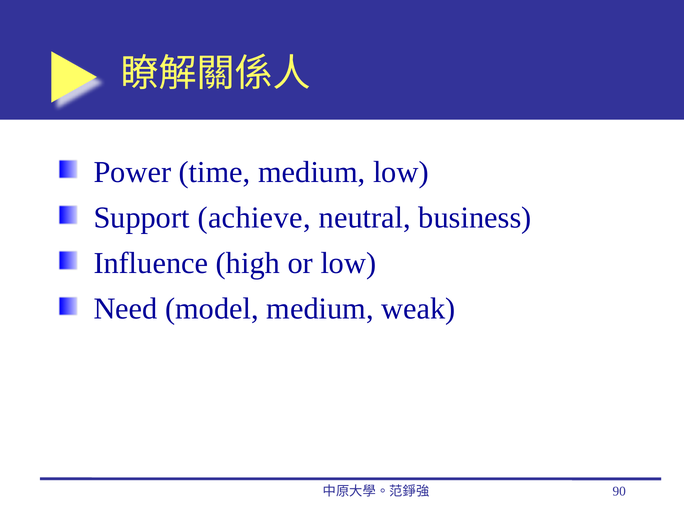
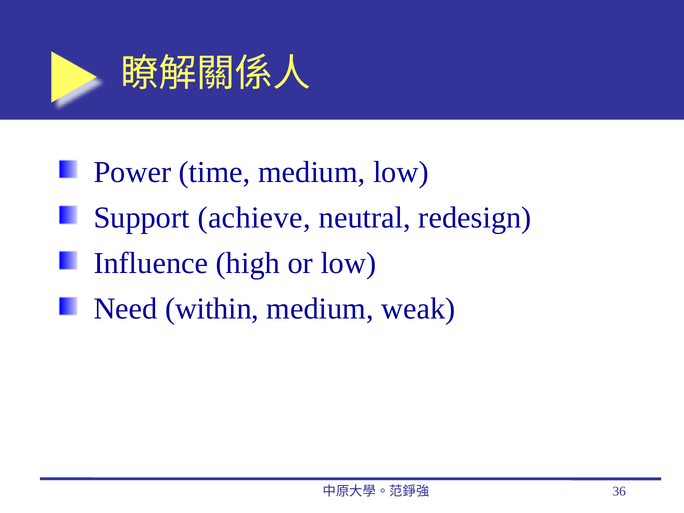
business: business -> redesign (475, 218)
model: model -> within (212, 309)
90: 90 -> 36 (619, 491)
